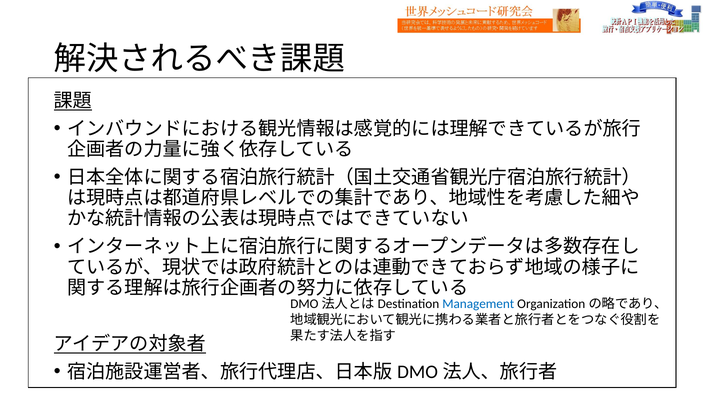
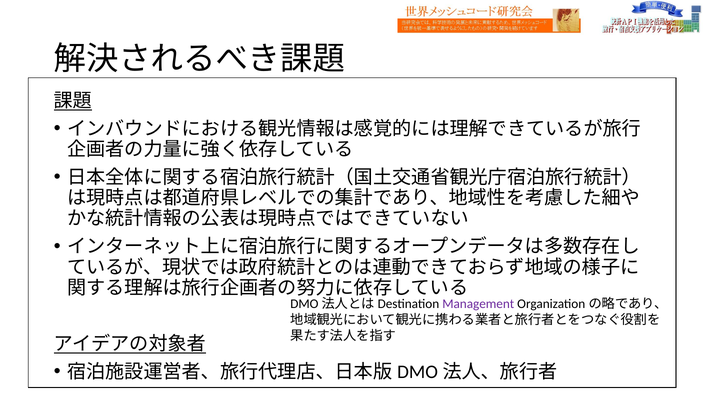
Management colour: blue -> purple (478, 304)
